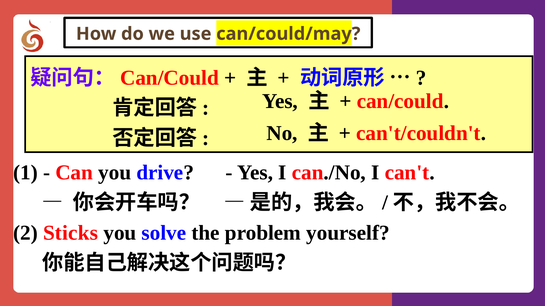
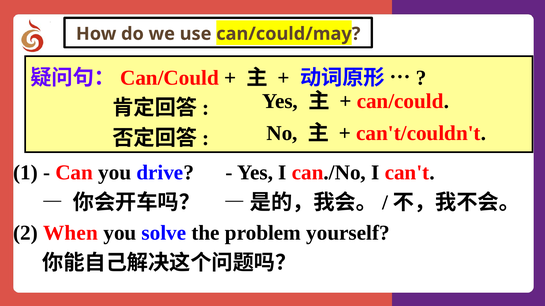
Sticks: Sticks -> When (71, 233)
